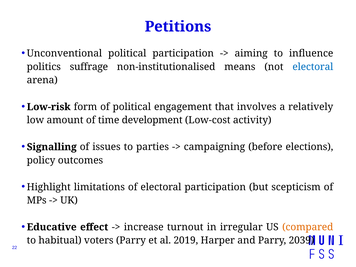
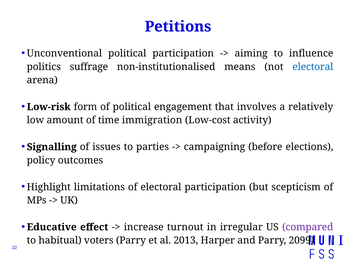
development: development -> immigration (152, 120)
compared colour: orange -> purple (308, 227)
2019: 2019 -> 2013 (186, 240)
2039: 2039 -> 2099 (301, 240)
